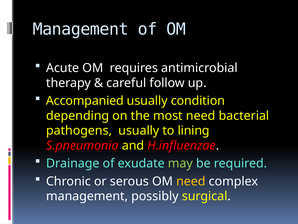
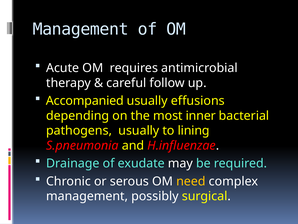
condition: condition -> effusions (198, 101)
most need: need -> inner (201, 116)
may colour: light green -> white (180, 163)
